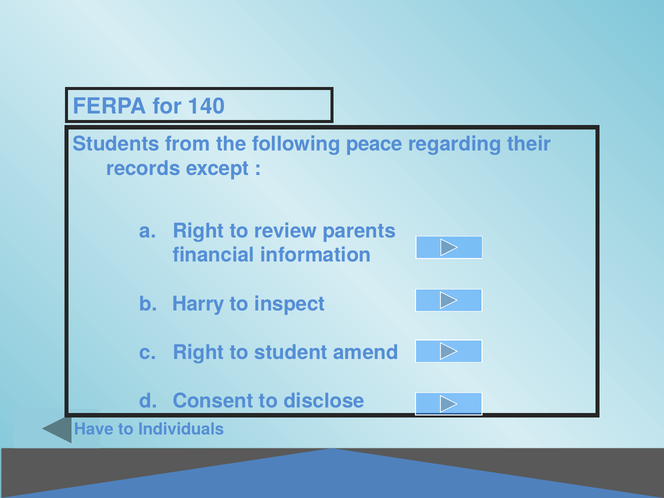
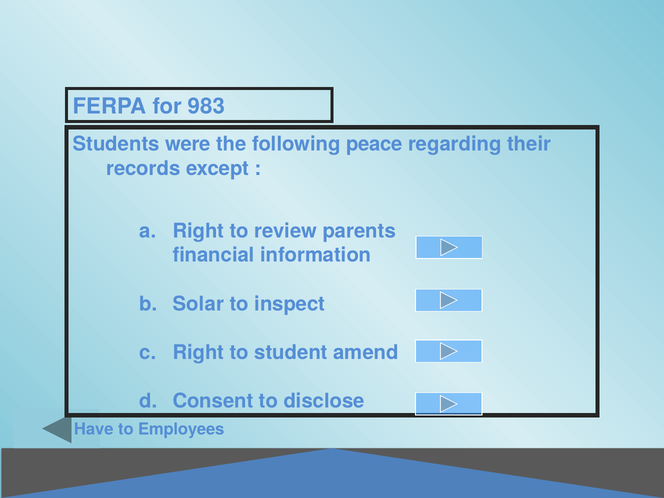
140: 140 -> 983 (206, 107)
from: from -> were (188, 144)
Harry: Harry -> Solar (198, 304)
Individuals: Individuals -> Employees (181, 430)
